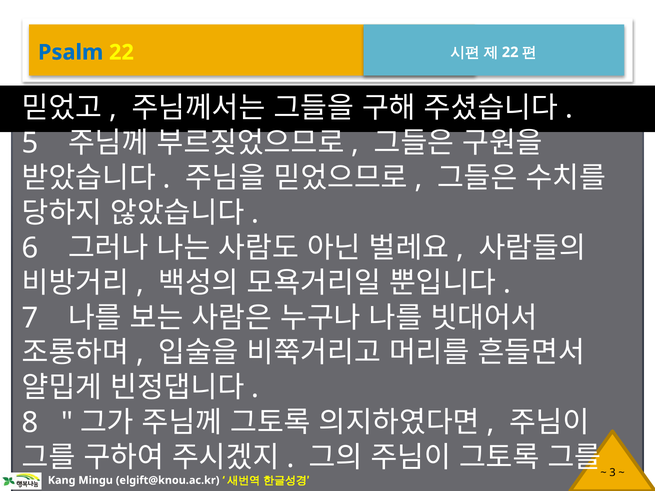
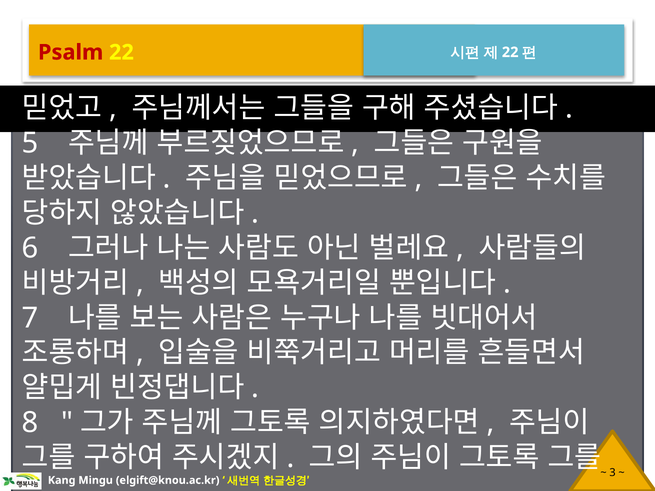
Psalm colour: blue -> red (71, 52)
